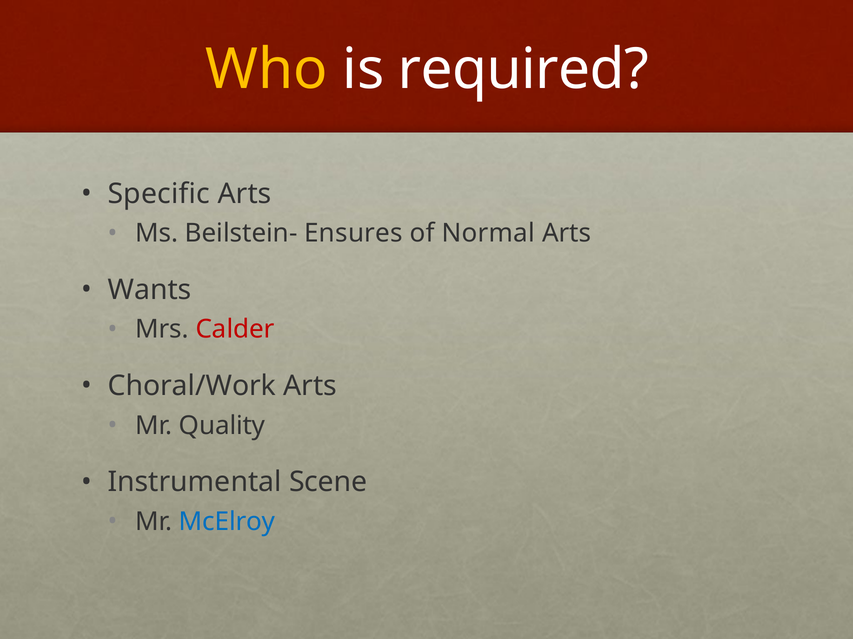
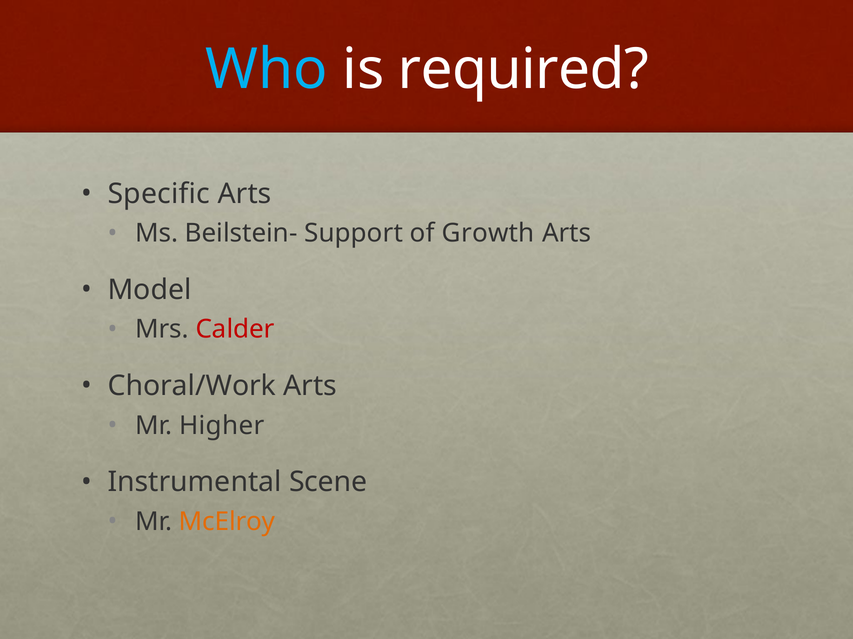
Who colour: yellow -> light blue (266, 70)
Ensures: Ensures -> Support (354, 234)
Normal: Normal -> Growth (488, 234)
Wants: Wants -> Model (150, 290)
Quality: Quality -> Higher (222, 426)
McElroy colour: blue -> orange (227, 522)
